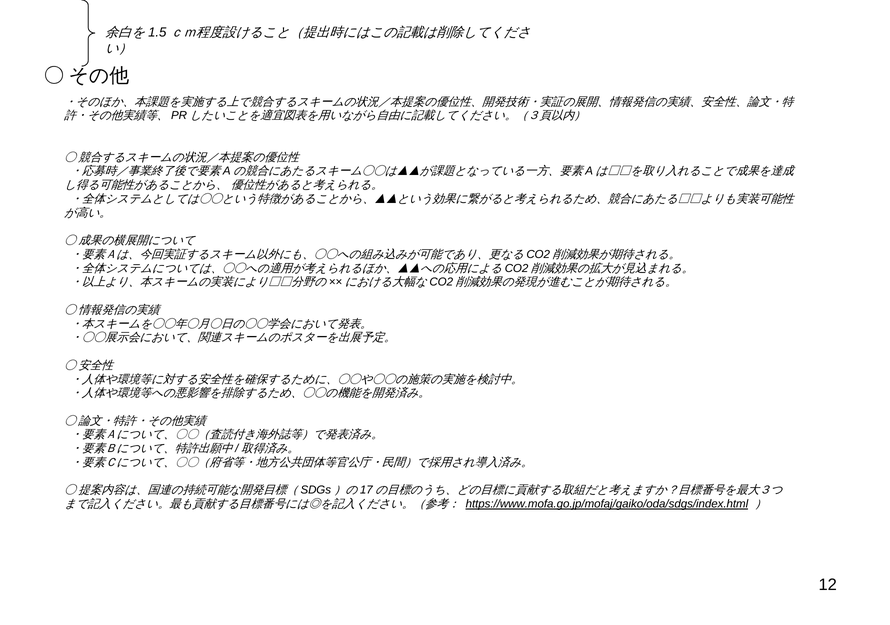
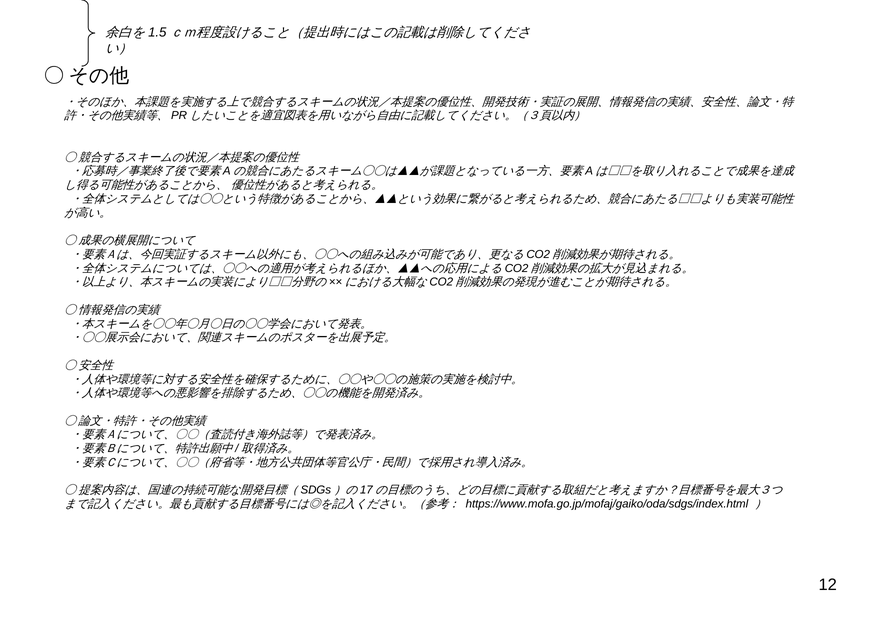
https://www.mofa.go.jp/mofaj/gaiko/oda/sdgs/index.html underline: present -> none (607, 504)
